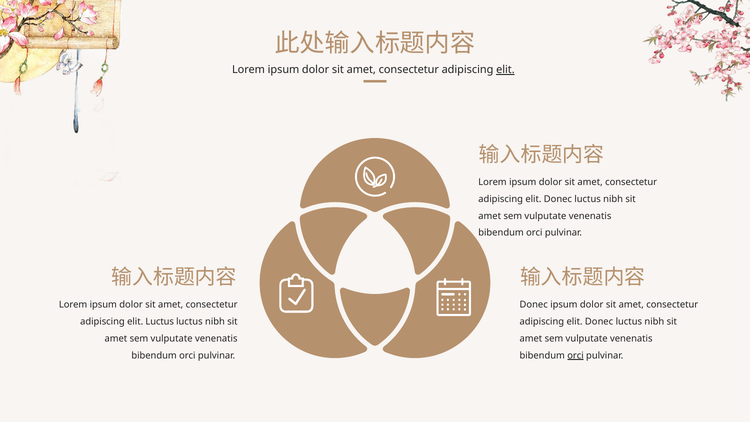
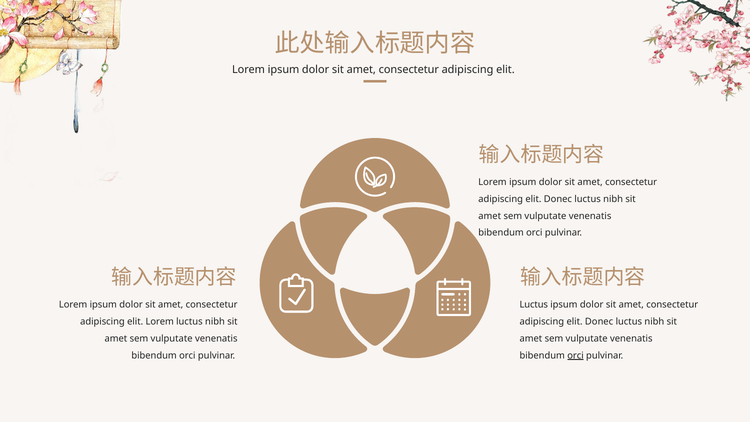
elit underline: present -> none (505, 70)
Donec: Donec -> Luctus (534, 305)
elit Luctus: Luctus -> Lorem (160, 322)
